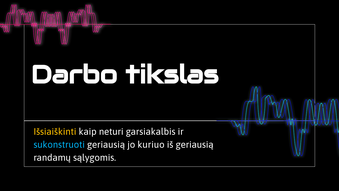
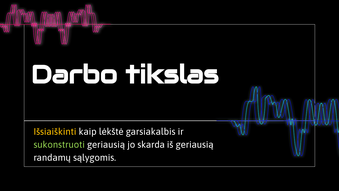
neturi: neturi -> lėkštė (111, 132)
sukonstruoti colour: light blue -> light green (59, 145)
kuriuo: kuriuo -> skarda (151, 145)
